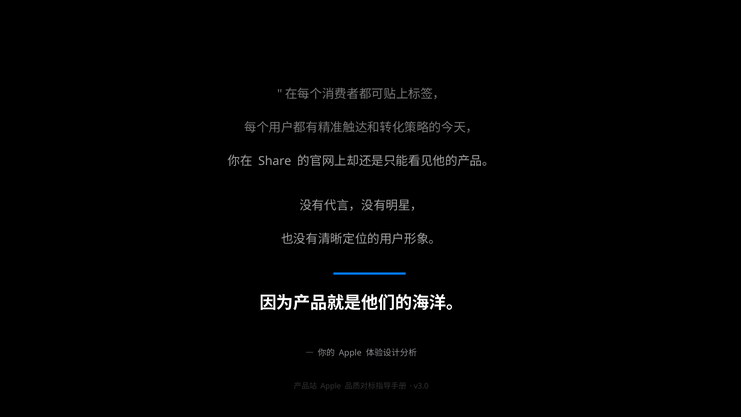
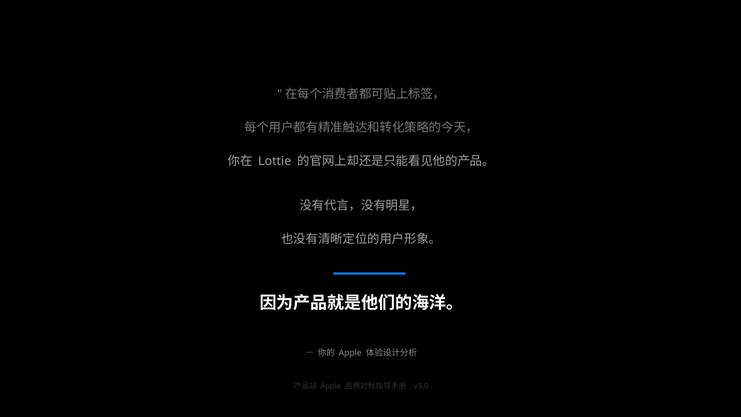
Share: Share -> Lottie (275, 161)
